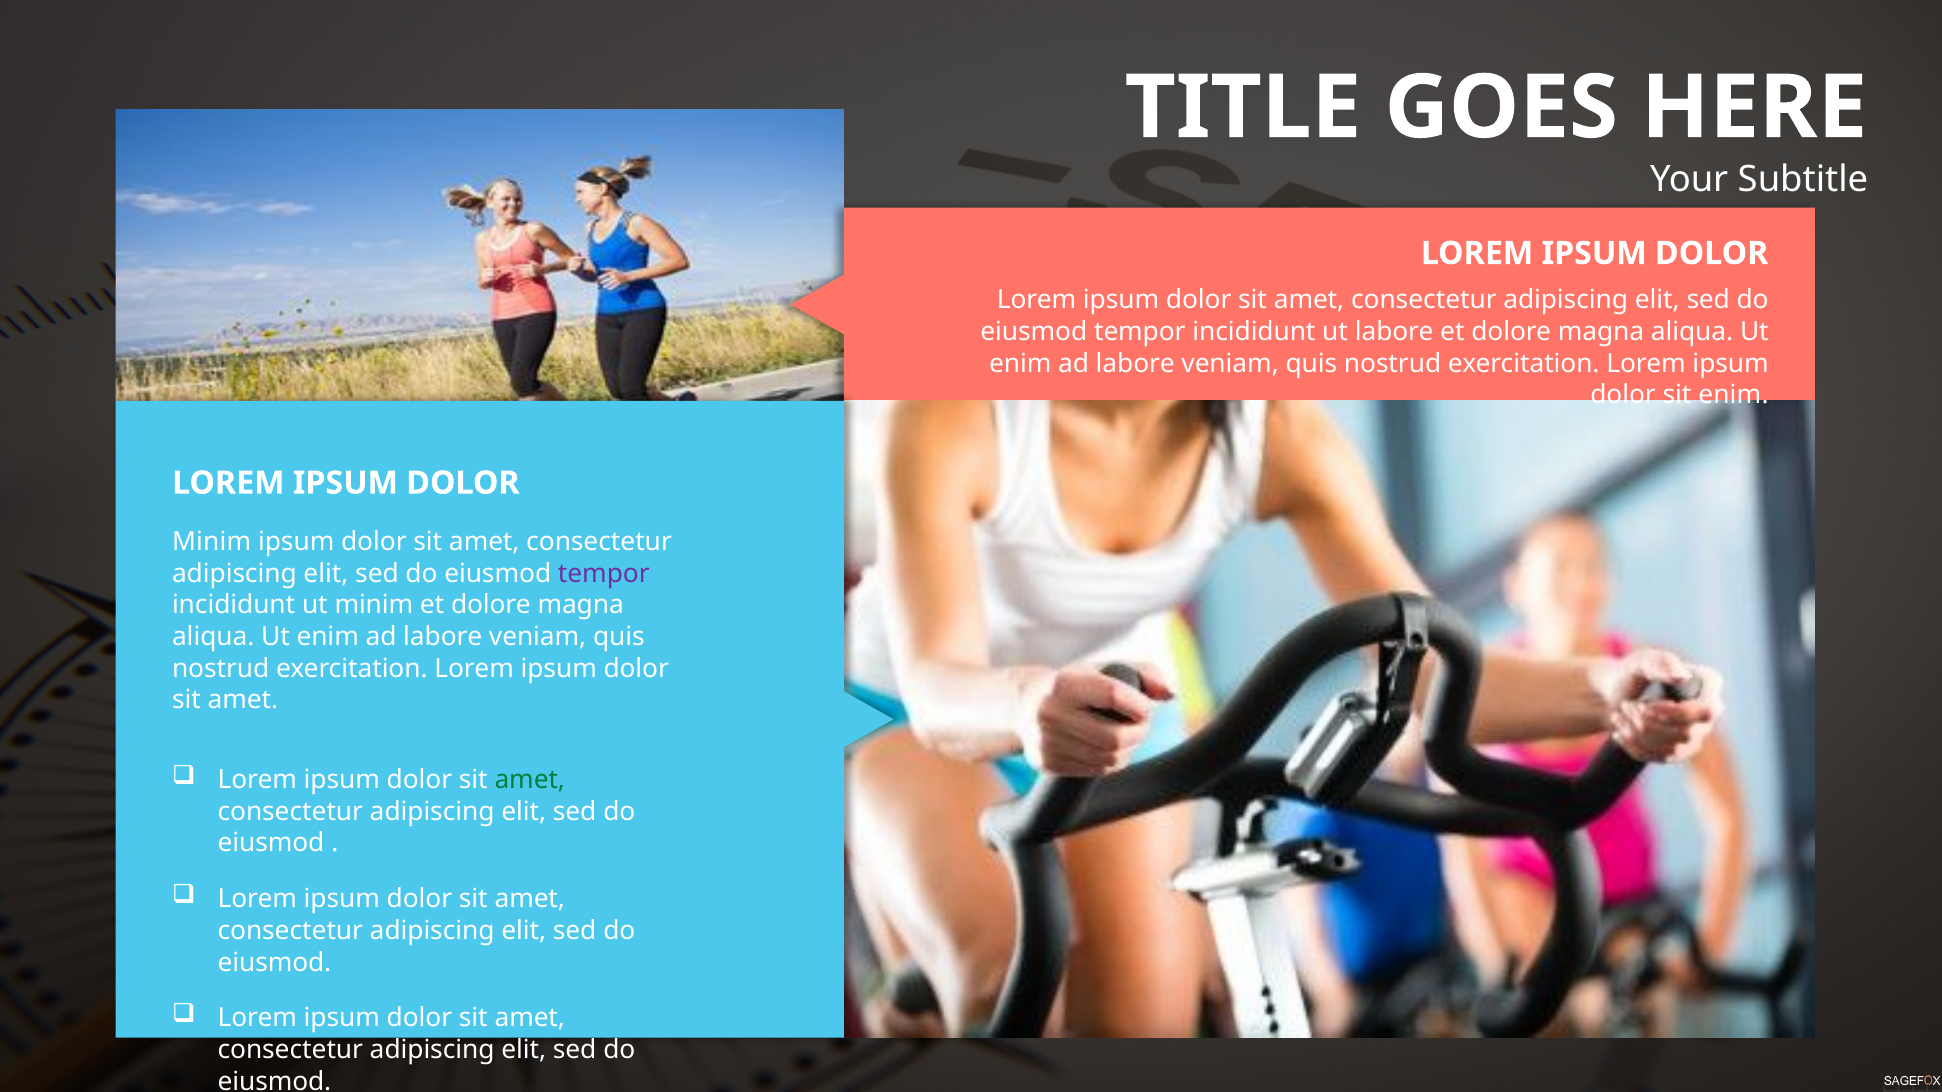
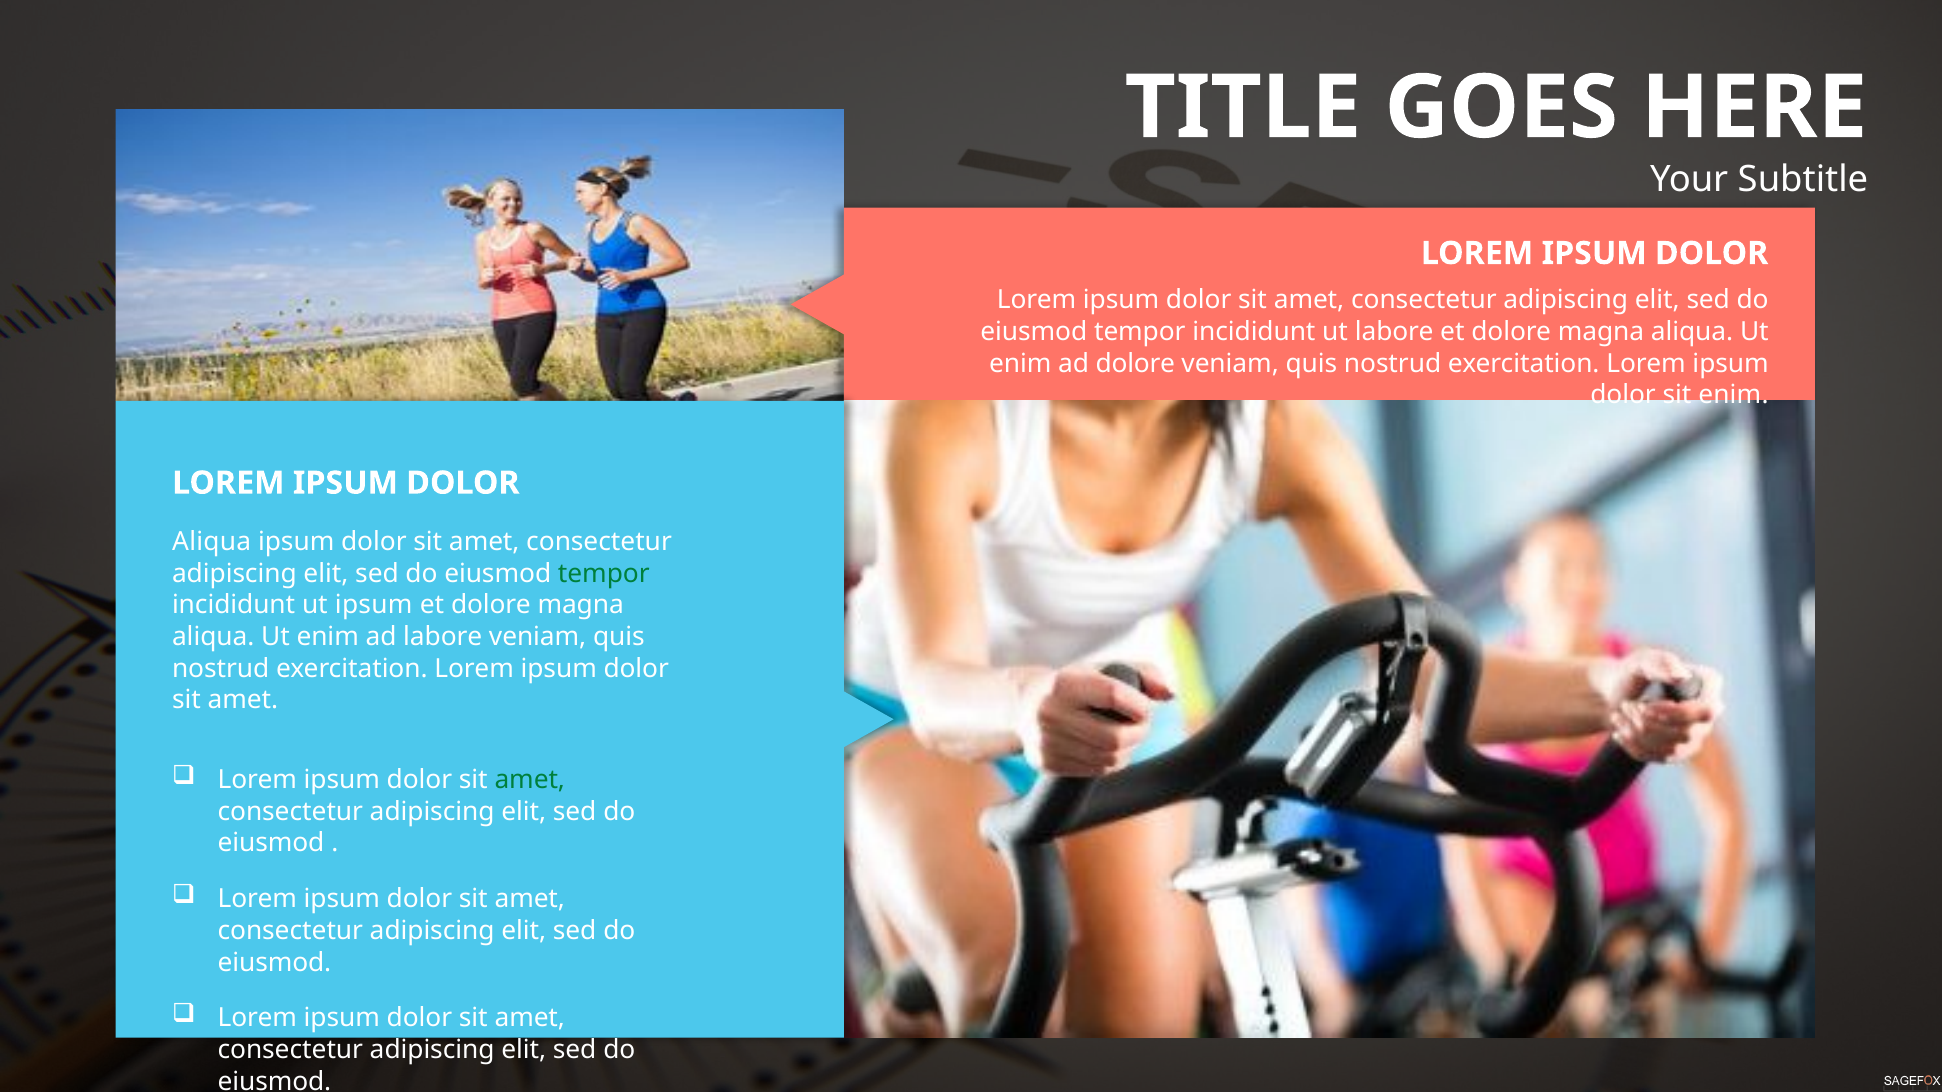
labore: labore -> dolore (1135, 364)
Minim: Minim -> Aliqua (212, 542)
tempor colour: purple -> green (604, 574)
ut minim: minim -> ipsum (374, 605)
